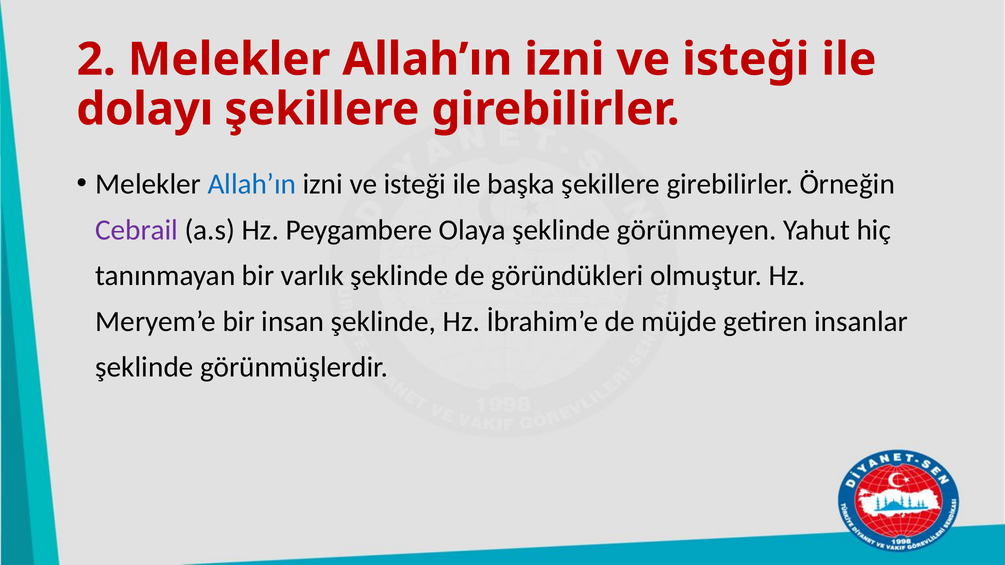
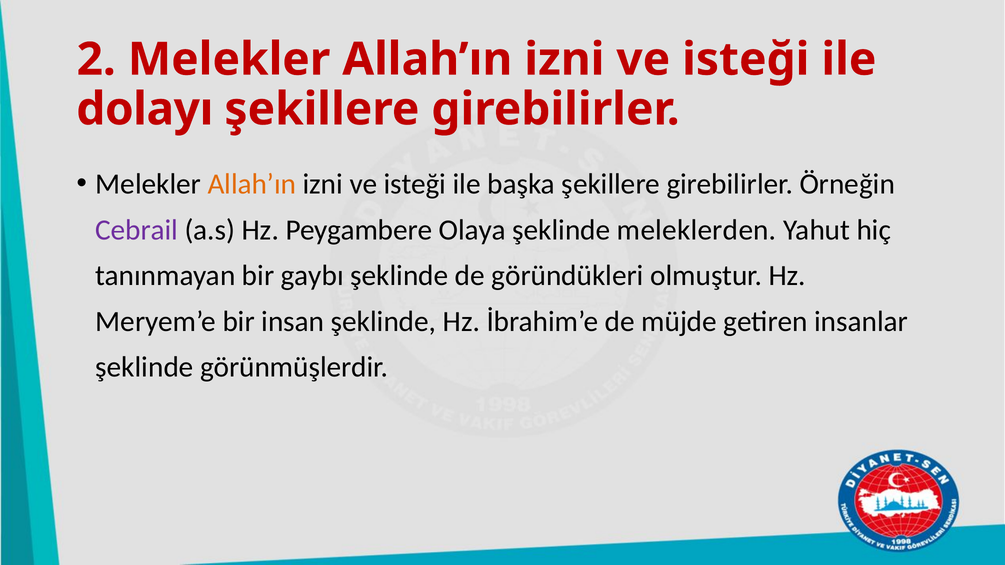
Allah’ın colour: blue -> orange (252, 184)
görünmeyen: görünmeyen -> meleklerden (697, 230)
varlık: varlık -> gaybı (312, 276)
